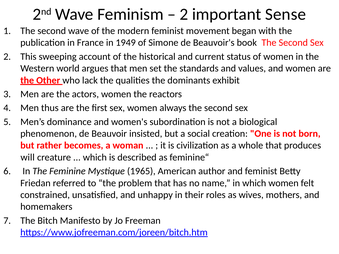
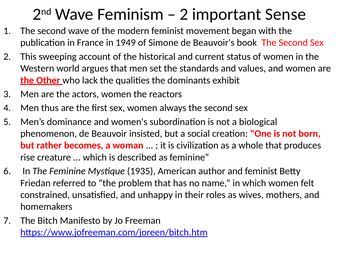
will: will -> rise (28, 157)
1965: 1965 -> 1935 (141, 171)
